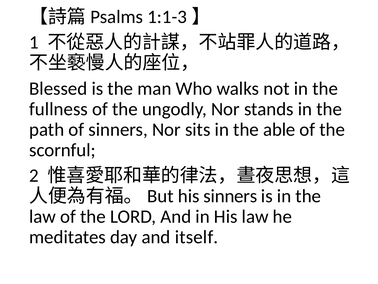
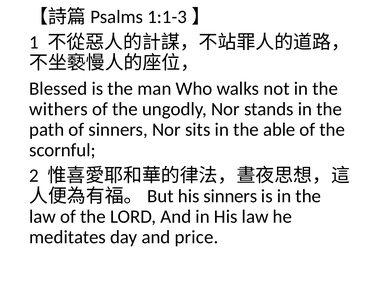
fullness: fullness -> withers (58, 109)
itself: itself -> price (197, 237)
